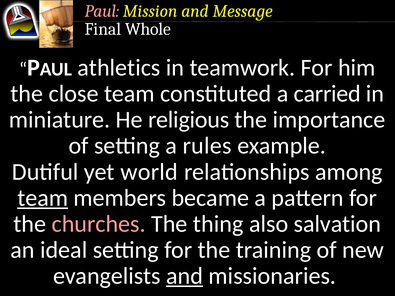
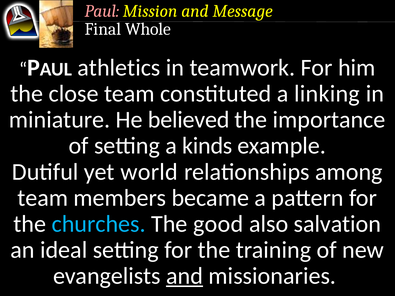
carried: carried -> linking (327, 94)
religious: religious -> believed (189, 120)
rules: rules -> kinds (207, 146)
team underline: present -> none (43, 198)
churches colour: pink -> light blue (99, 224)
thing: thing -> good (218, 224)
